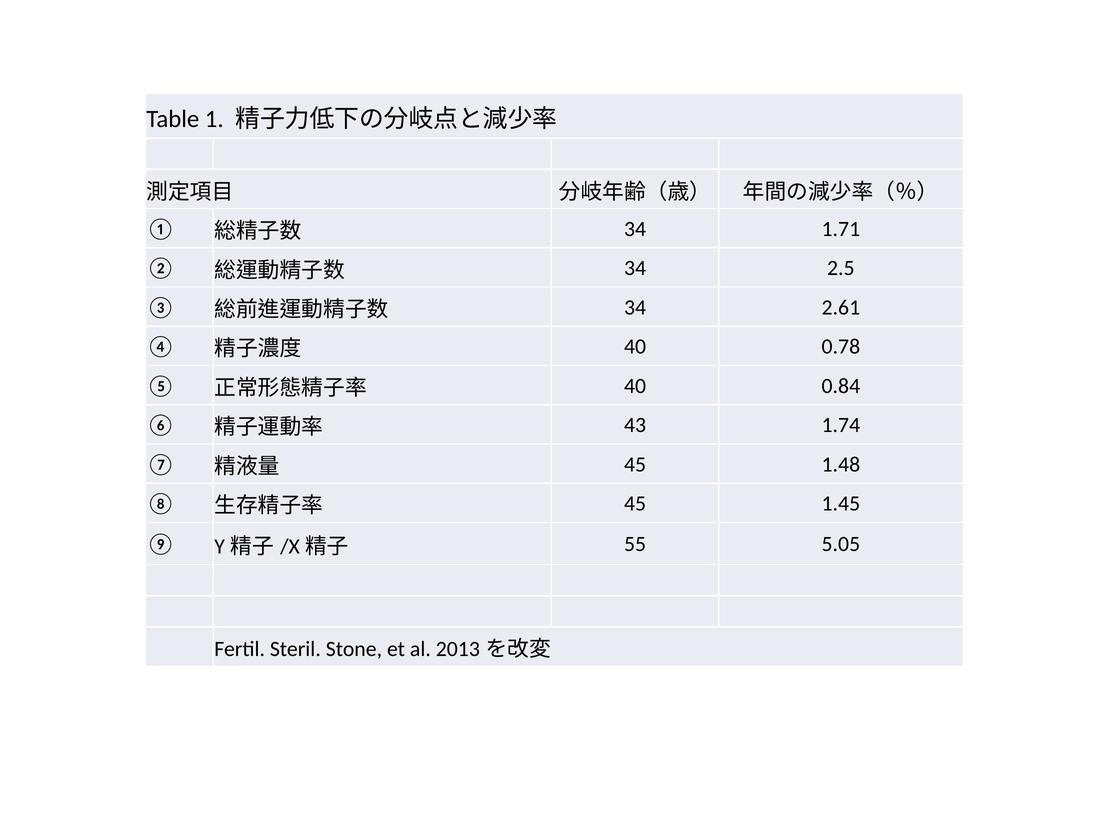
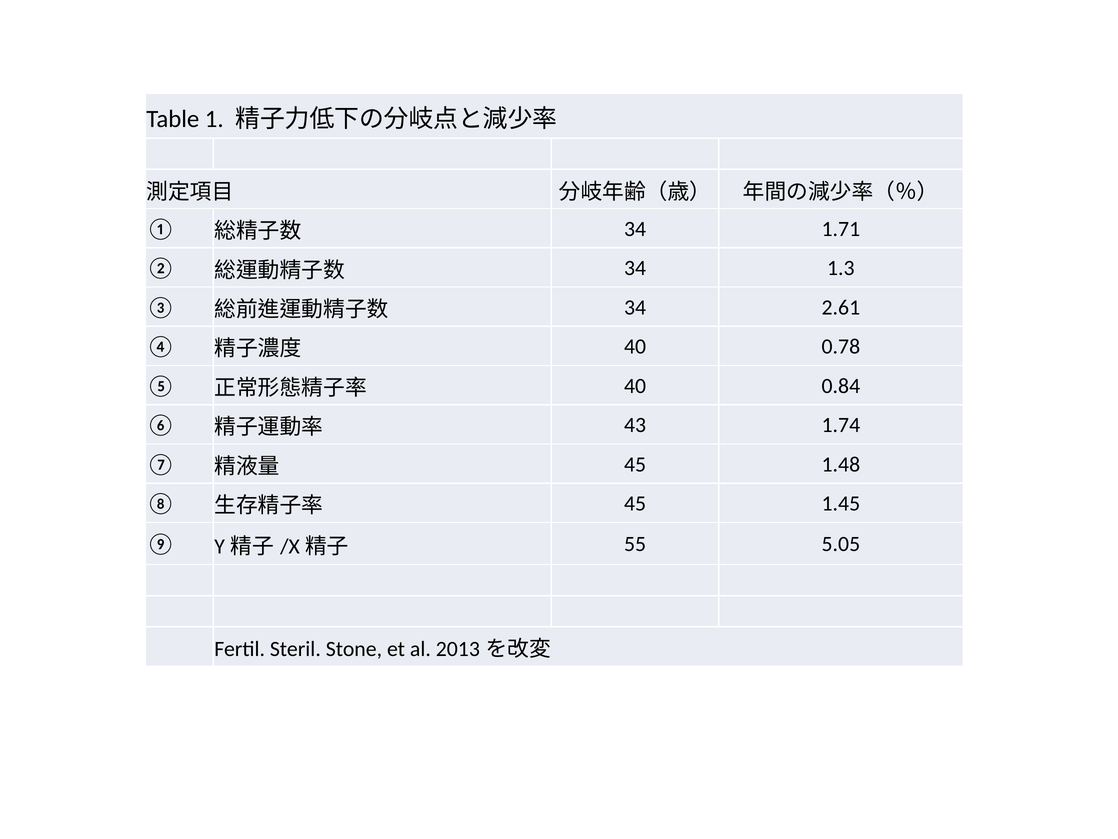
2.5: 2.5 -> 1.3 (841, 268)
